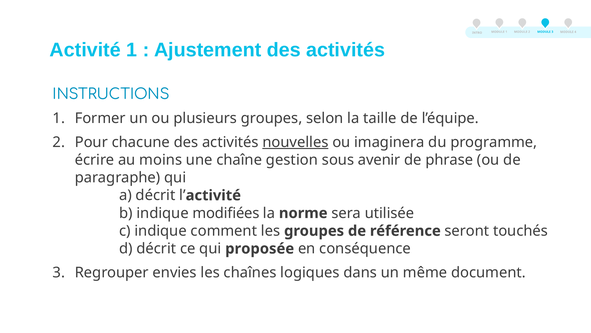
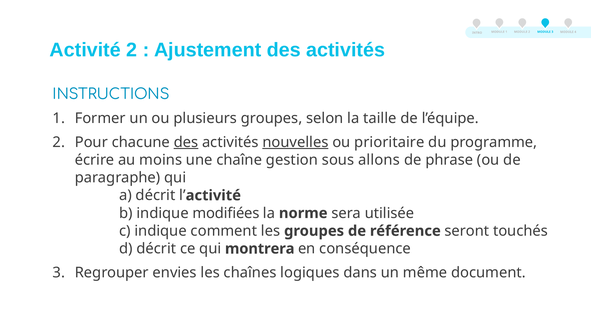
Activité 1: 1 -> 2 (132, 50)
des underline: none -> present (186, 142)
imaginera: imaginera -> prioritaire (389, 142)
avenir: avenir -> allons (379, 160)
proposée: proposée -> montrera (260, 248)
